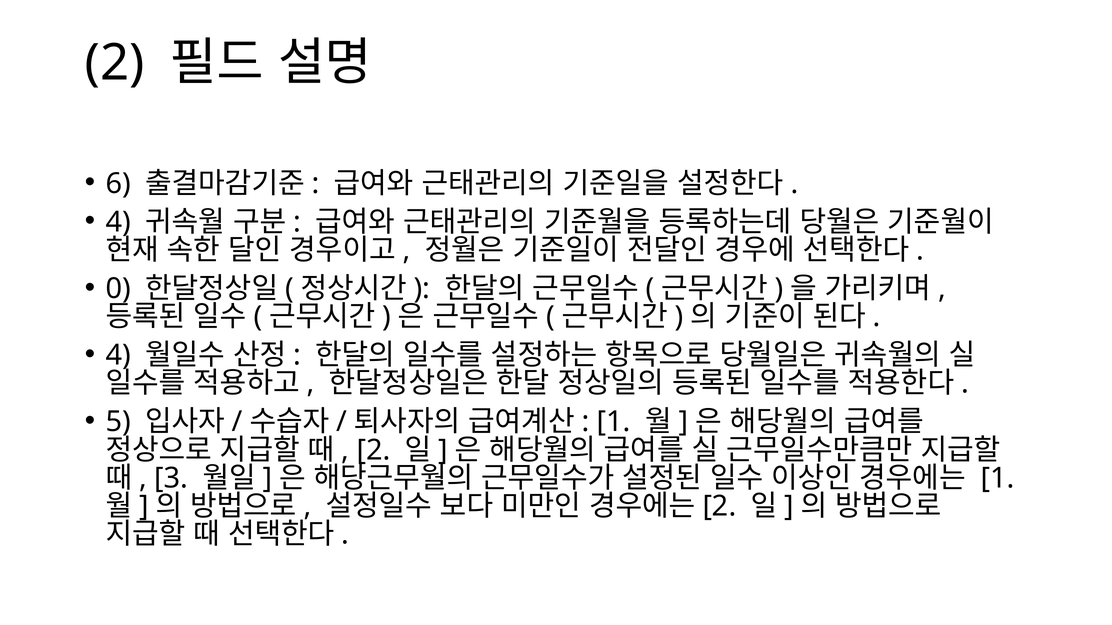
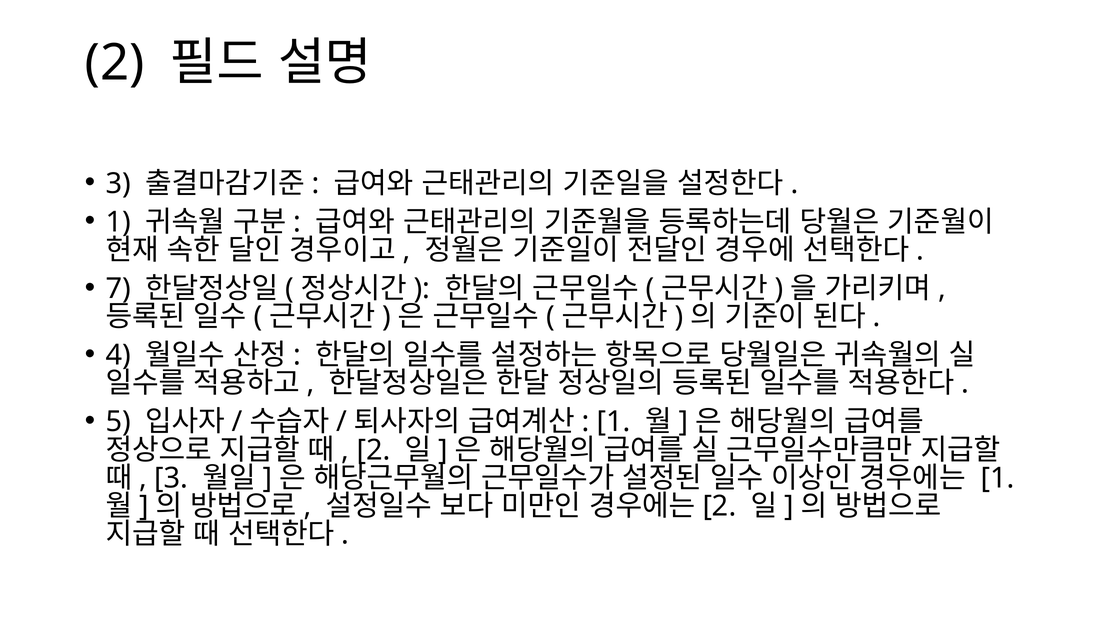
6: 6 -> 3 (118, 184)
4: 4 -> 1 (118, 222)
0: 0 -> 7 (118, 289)
